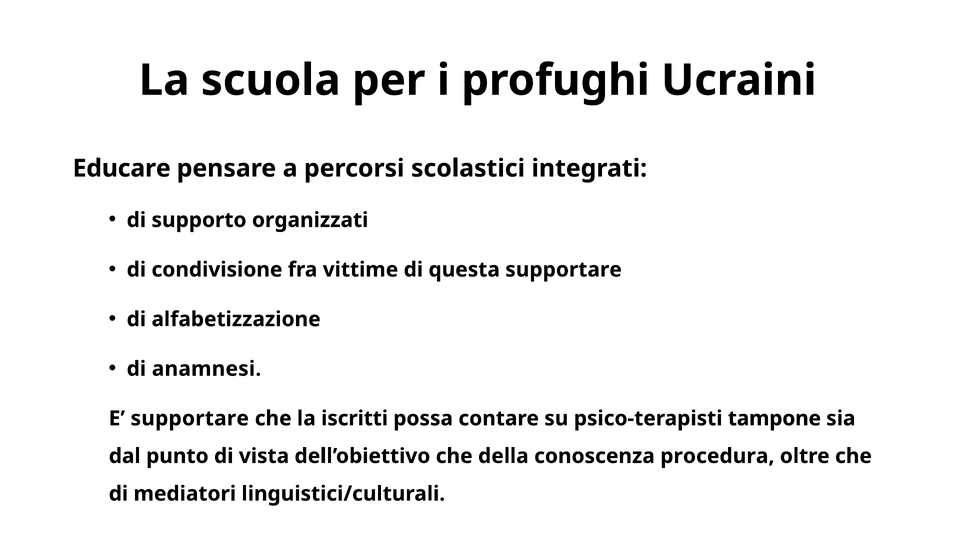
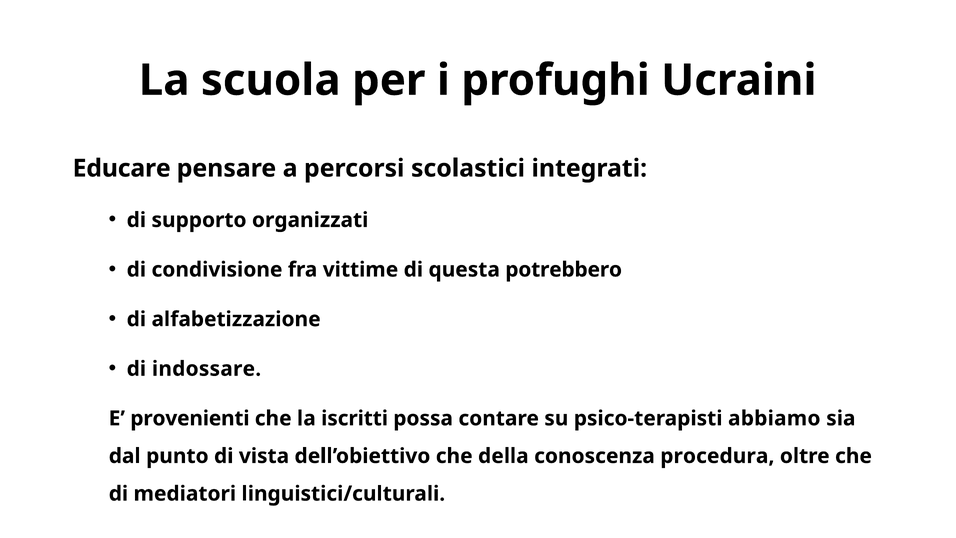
questa supportare: supportare -> potrebbero (564, 270)
anamnesi: anamnesi -> indossare (207, 369)
E supportare: supportare -> provenienti (190, 418)
tampone: tampone -> abbiamo (774, 418)
